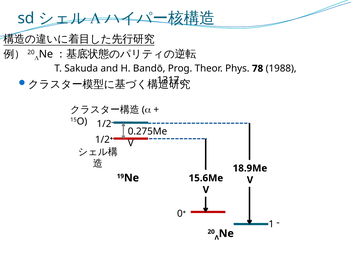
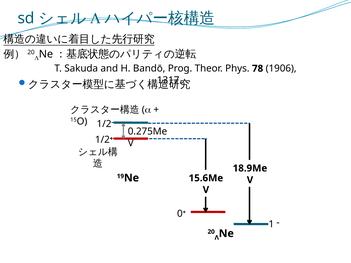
1988: 1988 -> 1906 (281, 69)
